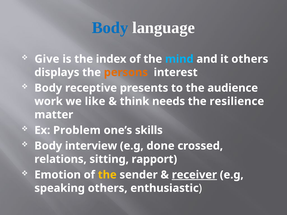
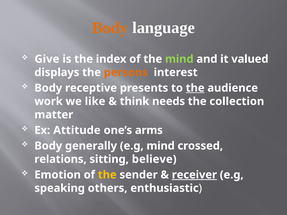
Body colour: blue -> orange (110, 28)
mind colour: light blue -> light green (179, 59)
it others: others -> valued (250, 59)
the underline: none -> present (195, 88)
resilience: resilience -> collection (237, 101)
Problem: Problem -> Attitude (77, 130)
skills: skills -> arms (149, 130)
interview: interview -> generally (91, 146)
e.g done: done -> mind (161, 146)
rapport: rapport -> believe (154, 159)
